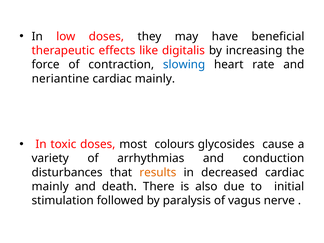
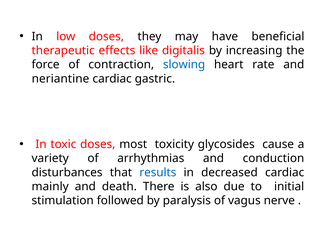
mainly: mainly -> gastric (155, 79)
colours: colours -> toxicity (174, 144)
results colour: orange -> blue (158, 172)
